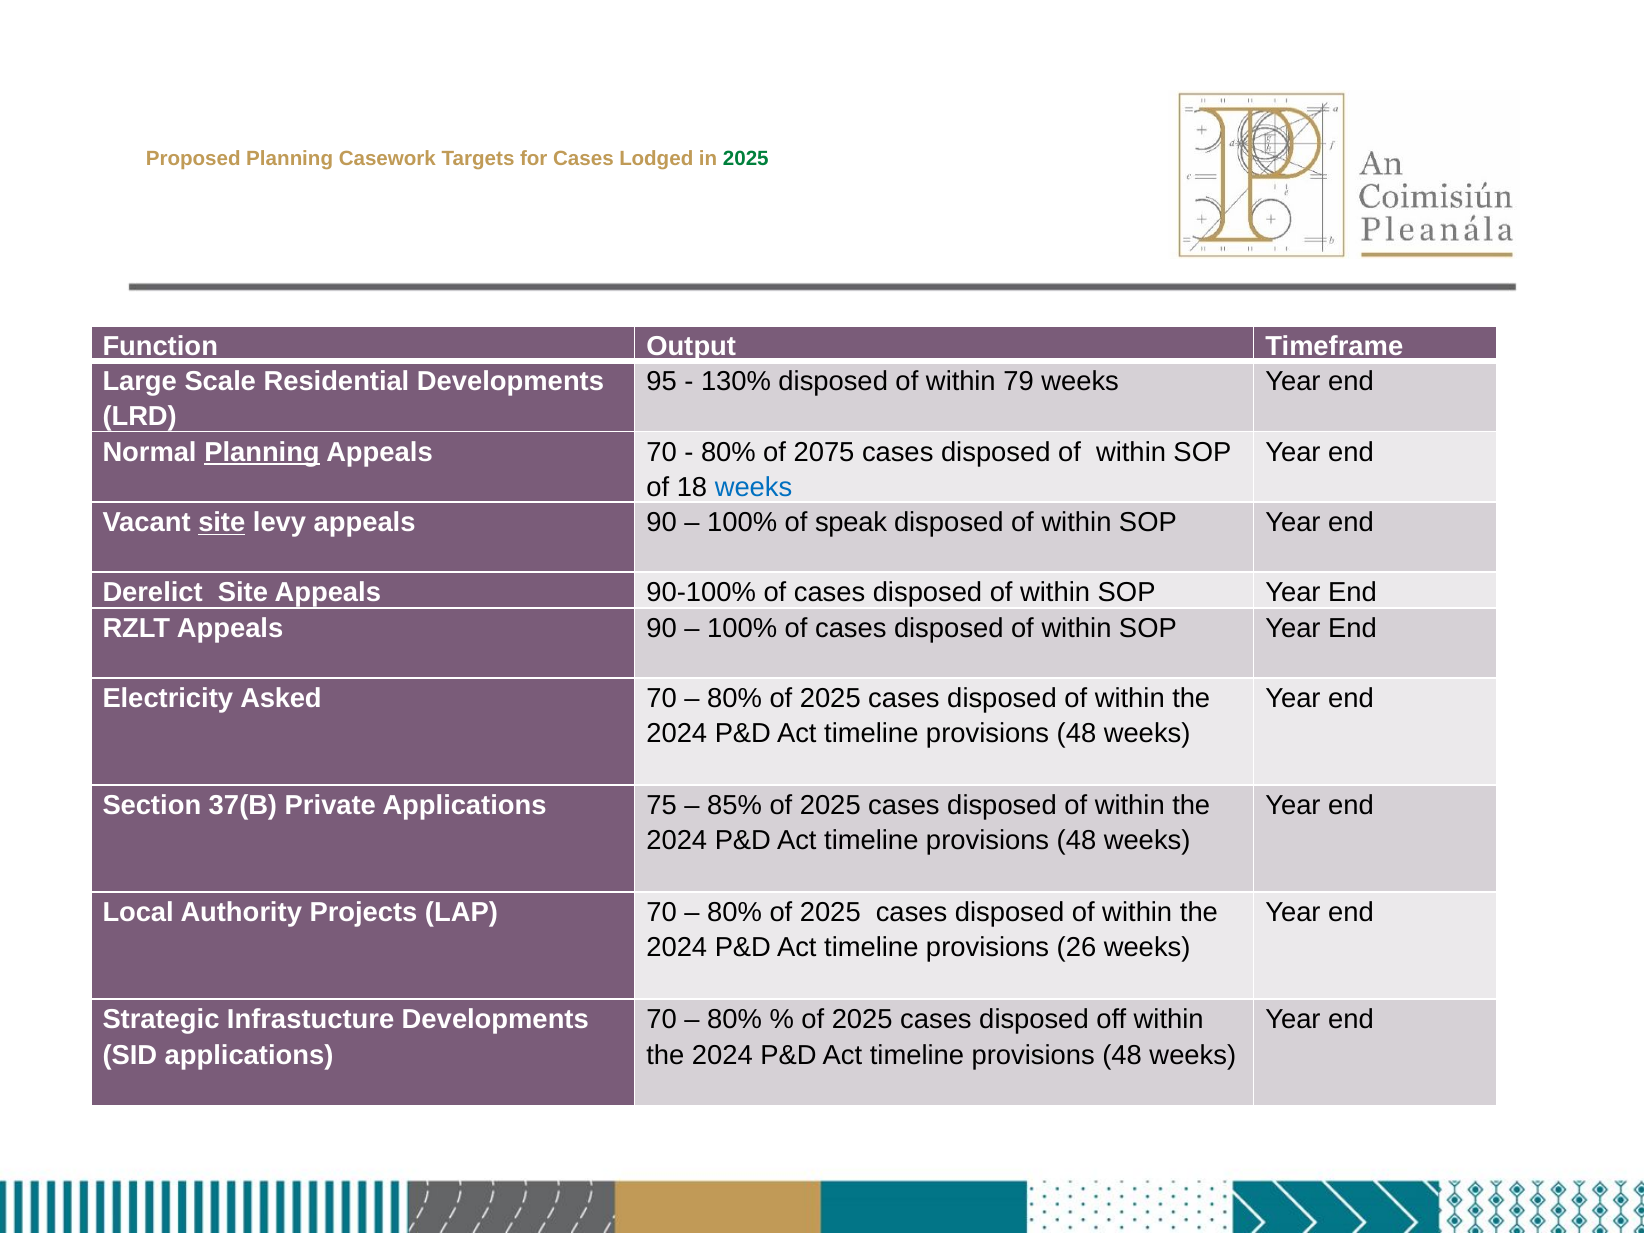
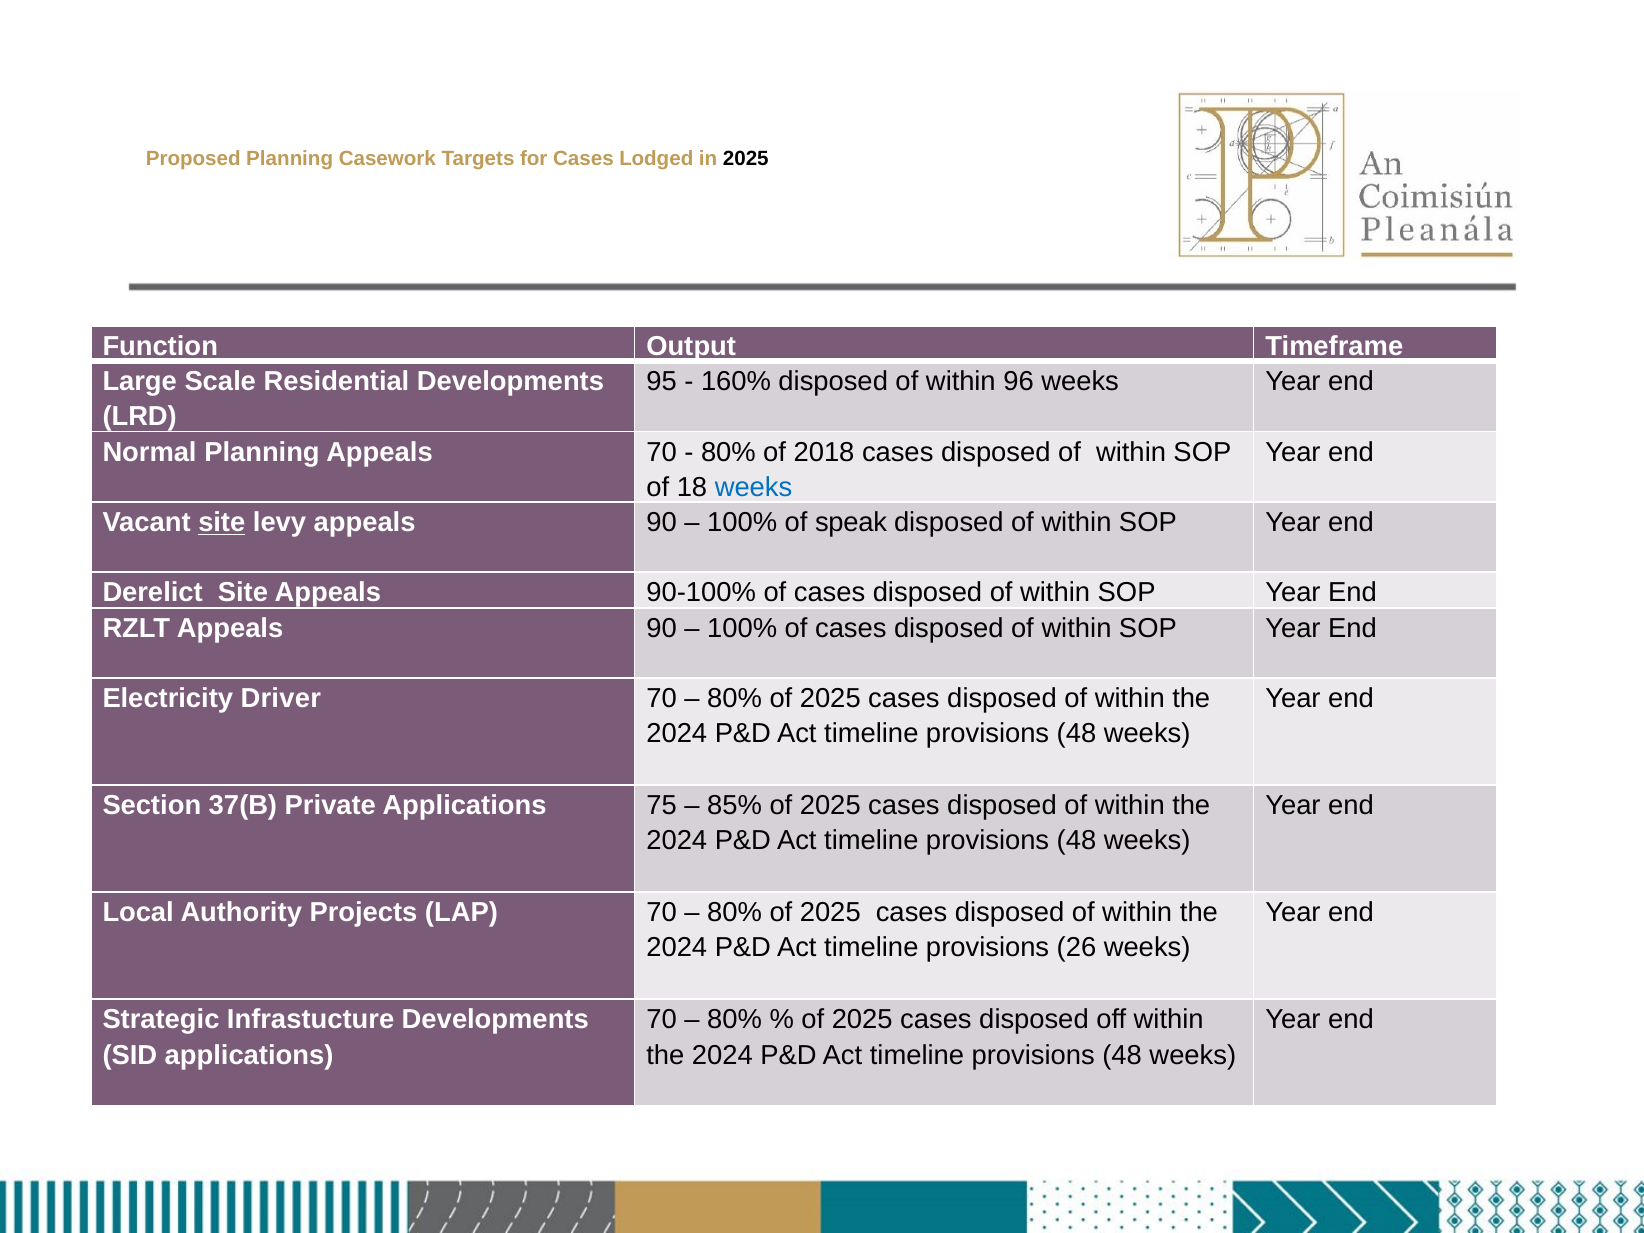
2025 colour: green -> black (746, 158)
130%: 130% -> 160% (736, 381)
79: 79 -> 96 (1019, 381)
Planning underline: present -> none (262, 452)
2075: 2075 -> 2018 (824, 452)
Asked: Asked -> Driver (281, 699)
